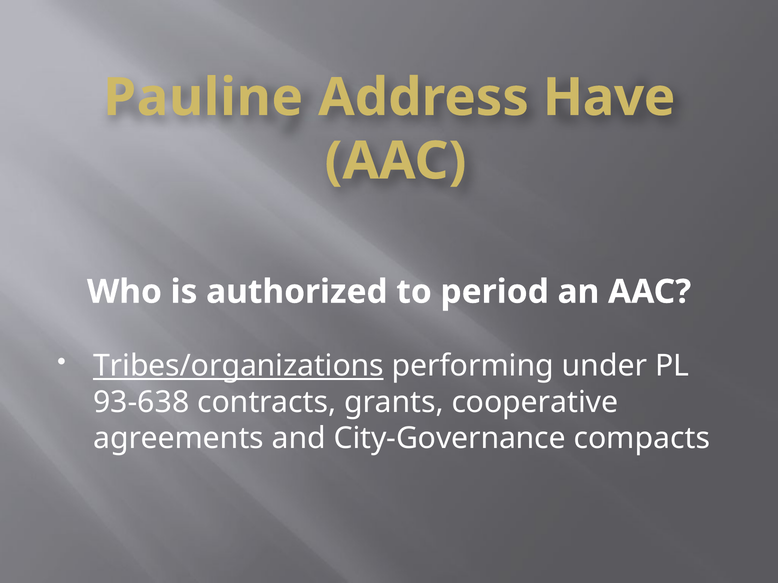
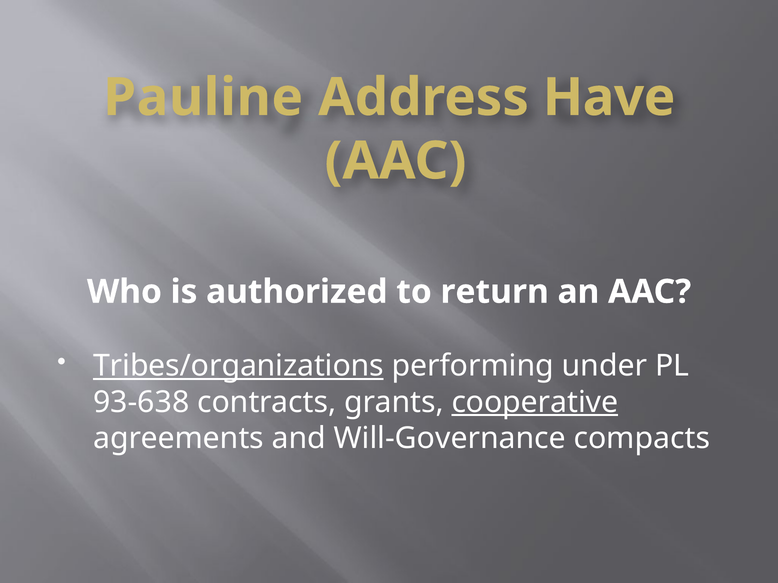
period: period -> return (495, 292)
cooperative underline: none -> present (535, 402)
City-Governance: City-Governance -> Will-Governance (450, 439)
